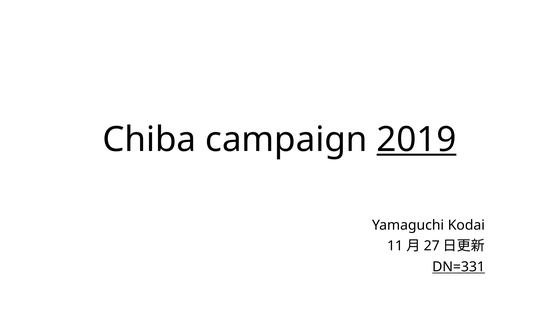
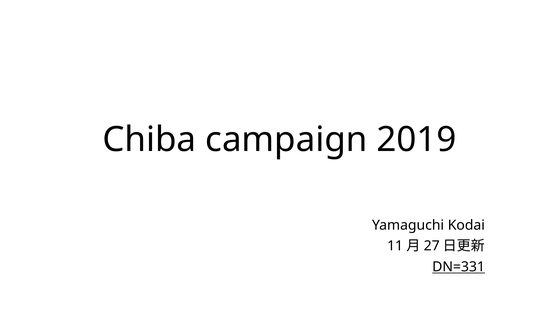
2019 underline: present -> none (417, 140)
